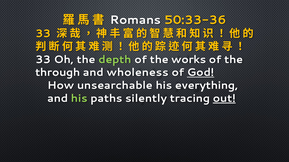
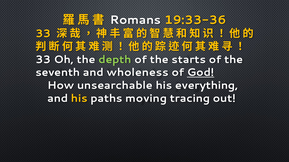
50:33-36: 50:33-36 -> 19:33-36 (195, 20)
works: works -> starts (189, 60)
through: through -> seventh (58, 73)
his colour: light green -> yellow (79, 99)
silently: silently -> moving (146, 99)
out underline: present -> none (224, 99)
